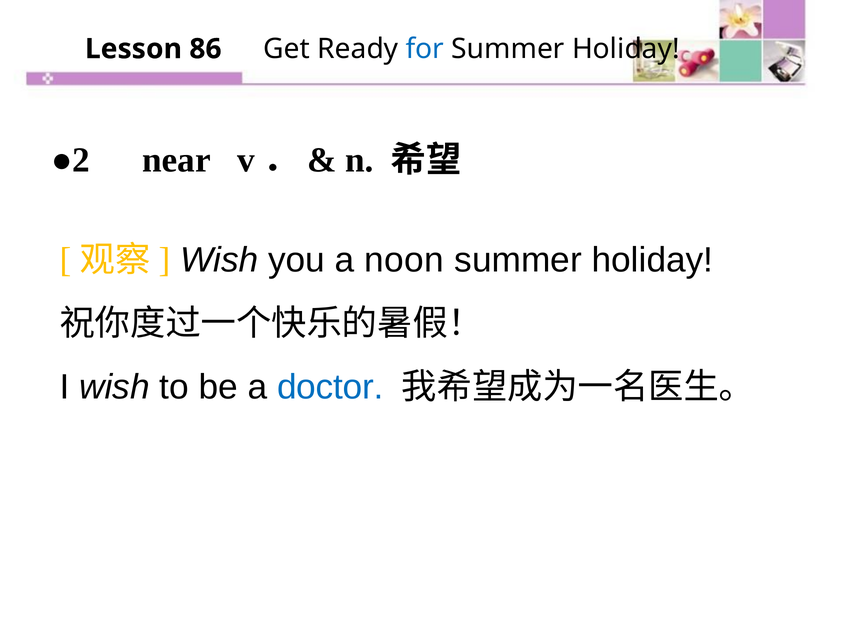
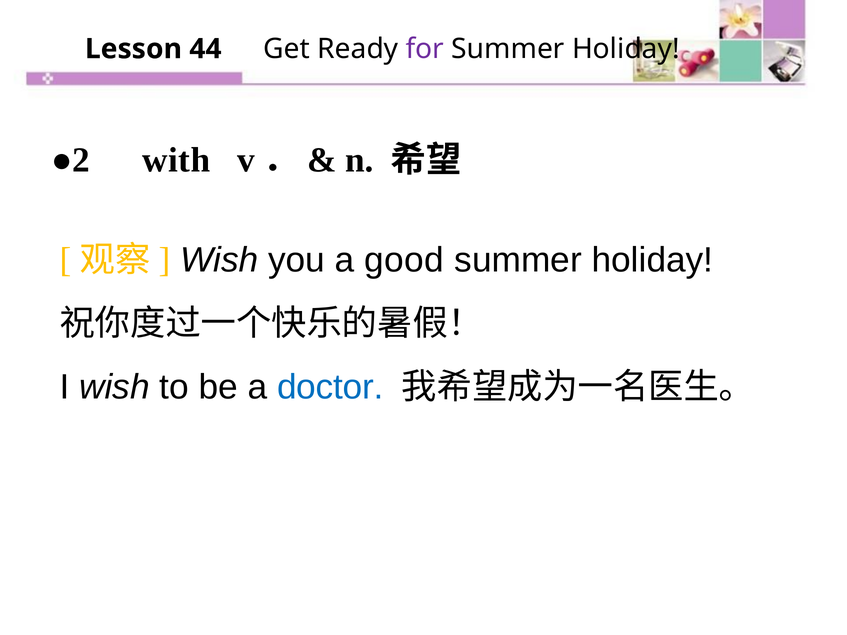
86: 86 -> 44 (205, 49)
for colour: blue -> purple (425, 49)
near: near -> with (176, 160)
noon: noon -> good (404, 260)
